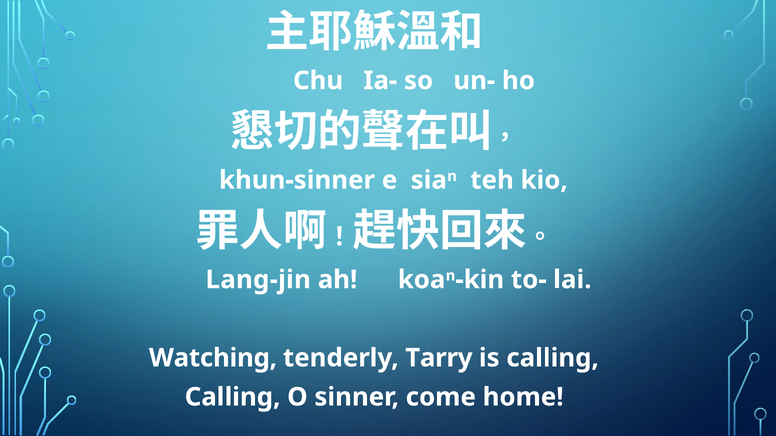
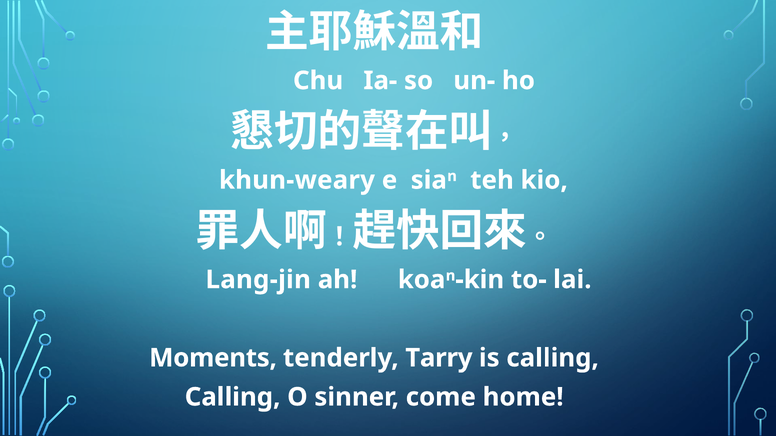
khun-sinner: khun-sinner -> khun-weary (297, 180)
Watching: Watching -> Moments (213, 358)
